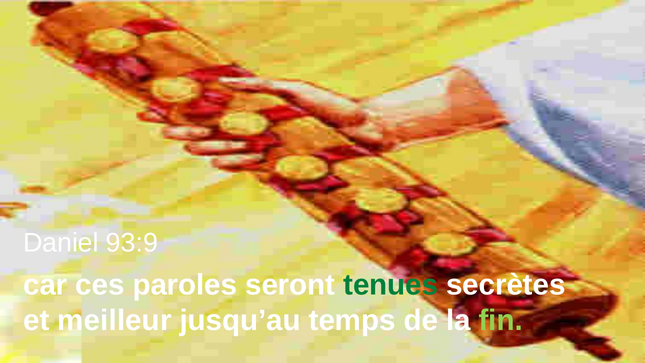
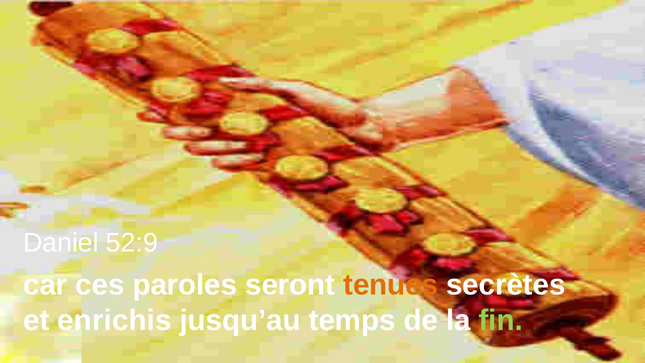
93:9: 93:9 -> 52:9 (132, 243)
tenues colour: green -> orange (391, 285)
meilleur: meilleur -> enrichis (114, 320)
